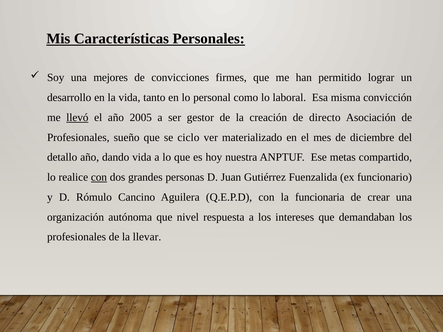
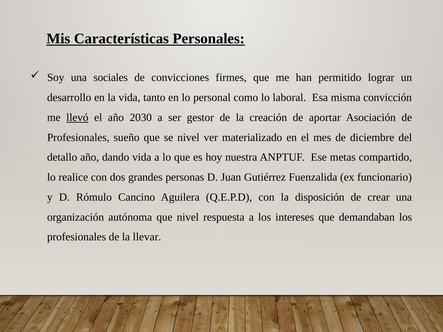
mejores: mejores -> sociales (111, 78)
2005: 2005 -> 2030 (141, 118)
directo: directo -> aportar (325, 118)
se ciclo: ciclo -> nivel (188, 137)
con underline: present -> none (99, 177)
funcionaria: funcionaria -> disposición (320, 197)
